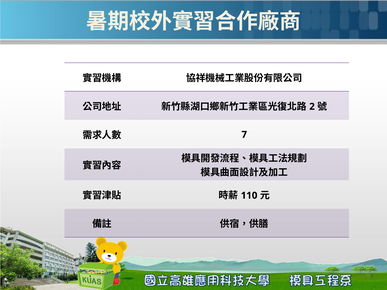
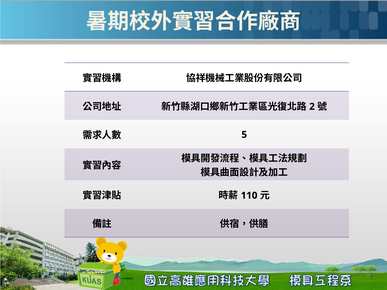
7: 7 -> 5 (244, 135)
